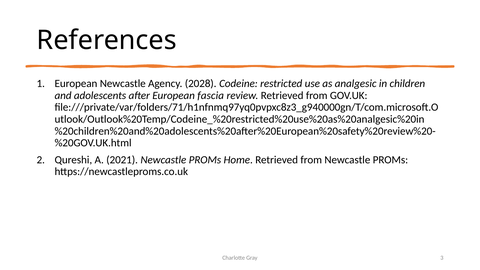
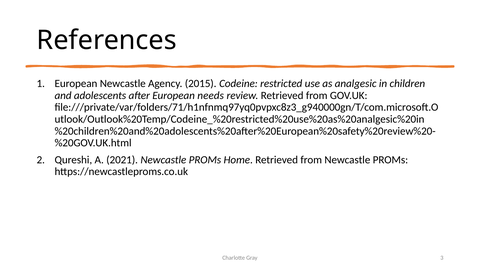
2028: 2028 -> 2015 (201, 84)
fascia: fascia -> needs (211, 95)
